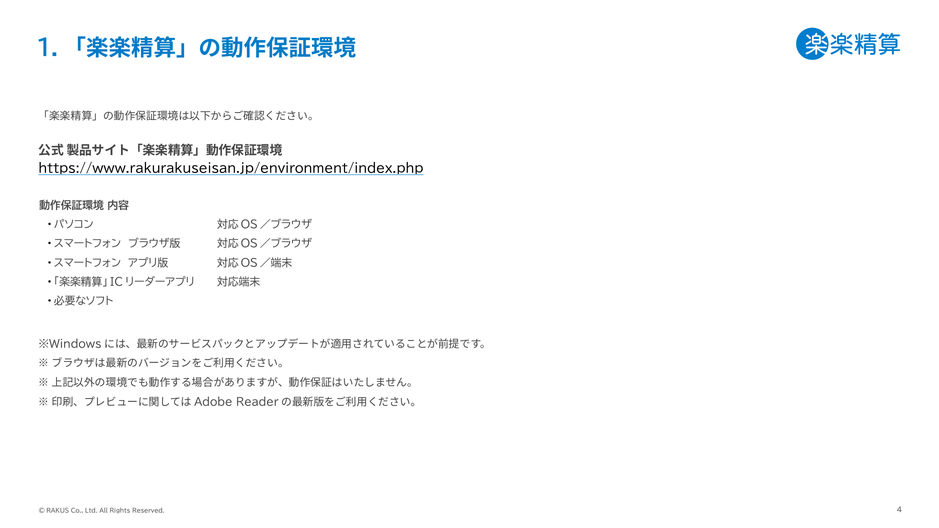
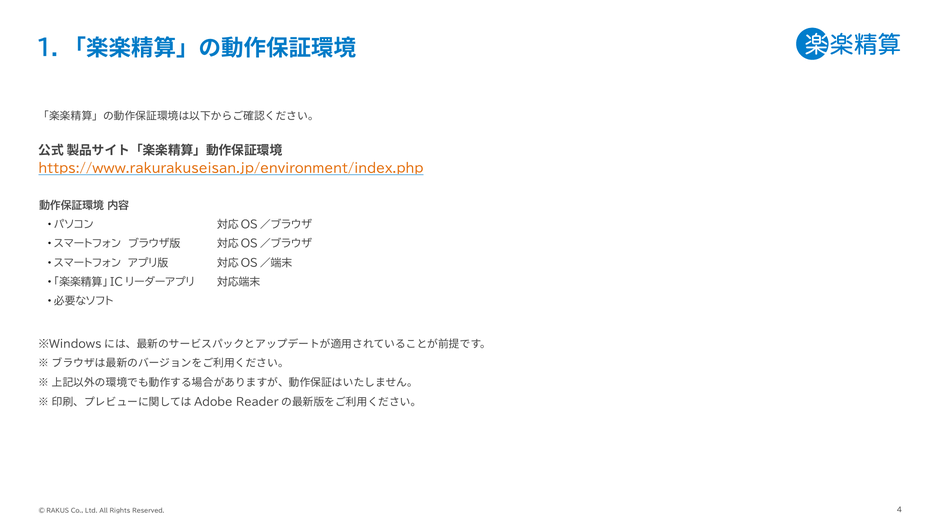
https://www.rakurakuseisan.jp/environment/index.php colour: black -> orange (231, 169)
